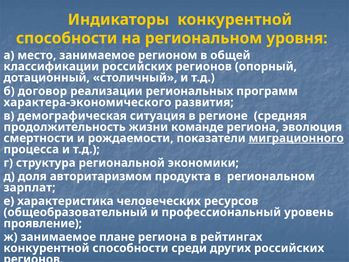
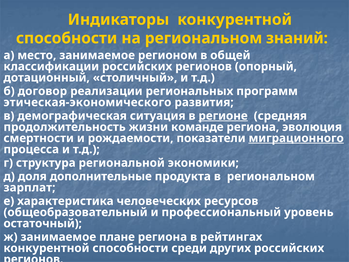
уровня: уровня -> знаний (297, 38)
характера-экономического: характера-экономического -> этическая-экономического (87, 102)
регионе underline: none -> present (223, 116)
авторитаризмом: авторитаризмом -> дополнительные (101, 176)
проявление: проявление -> остаточный (43, 223)
